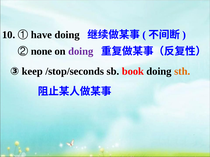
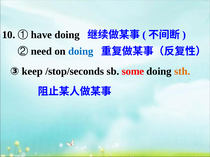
none: none -> need (41, 51)
doing colour: purple -> blue (81, 51)
book: book -> some (133, 72)
